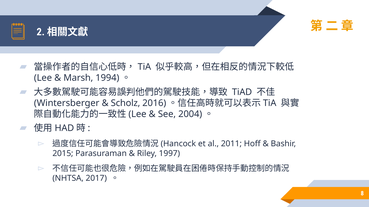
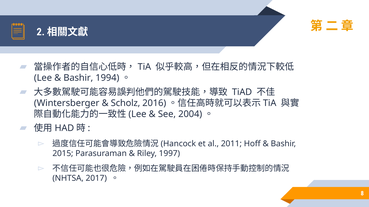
Marsh: Marsh -> Bashir (78, 78)
